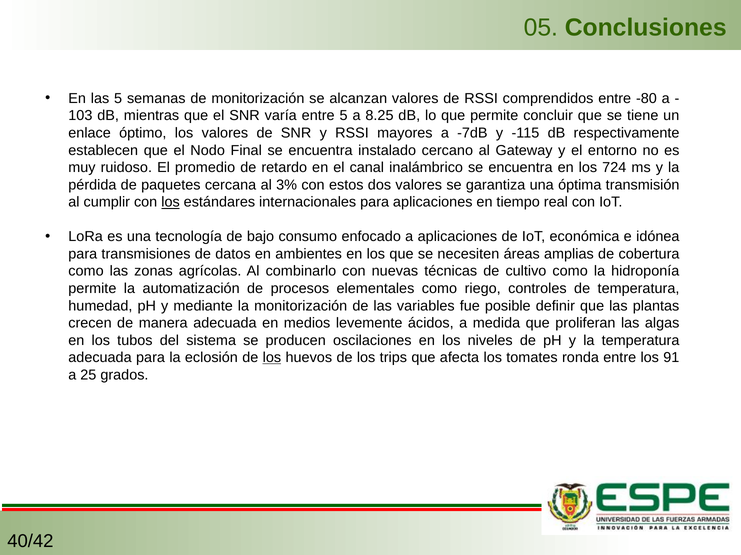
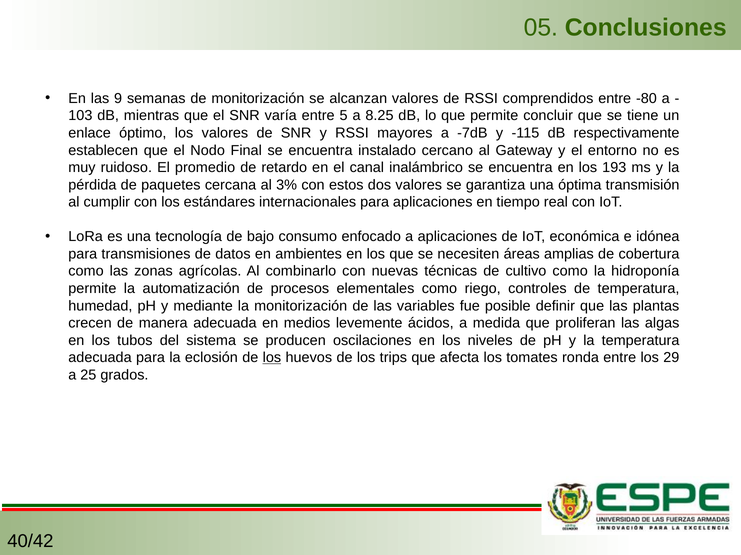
las 5: 5 -> 9 (118, 99)
724: 724 -> 193 (614, 168)
los underline: present -> none (171, 202)
91: 91 -> 29 (671, 358)
